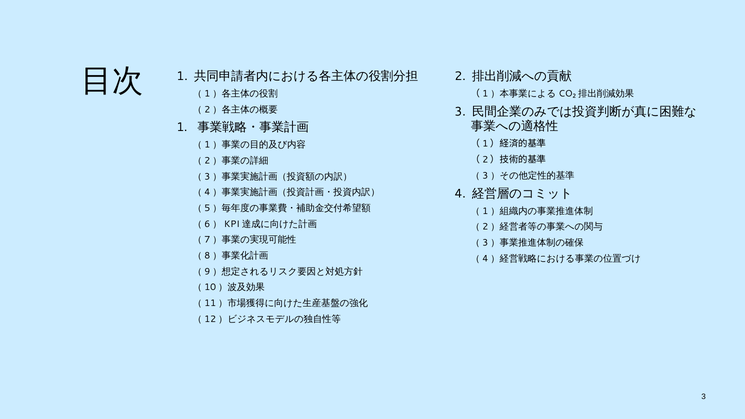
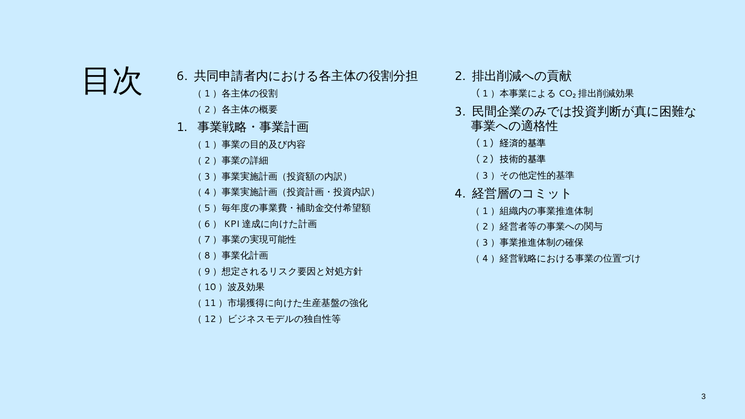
1: 1 -> 6 (182, 76)
